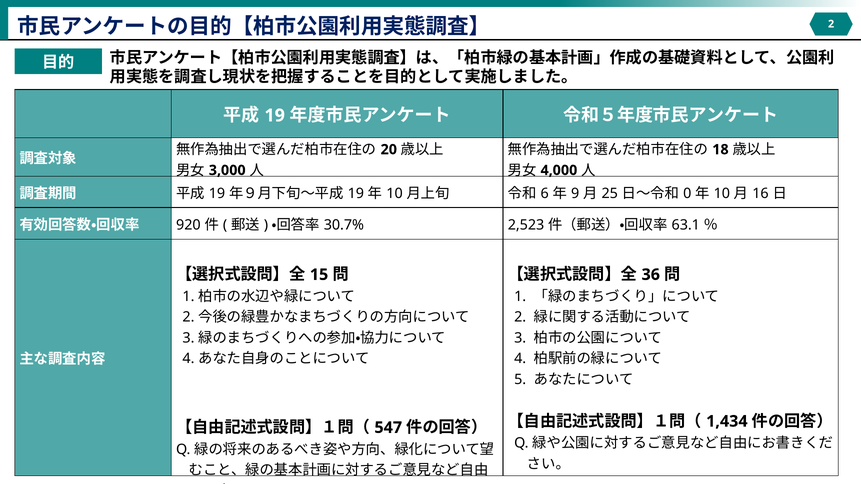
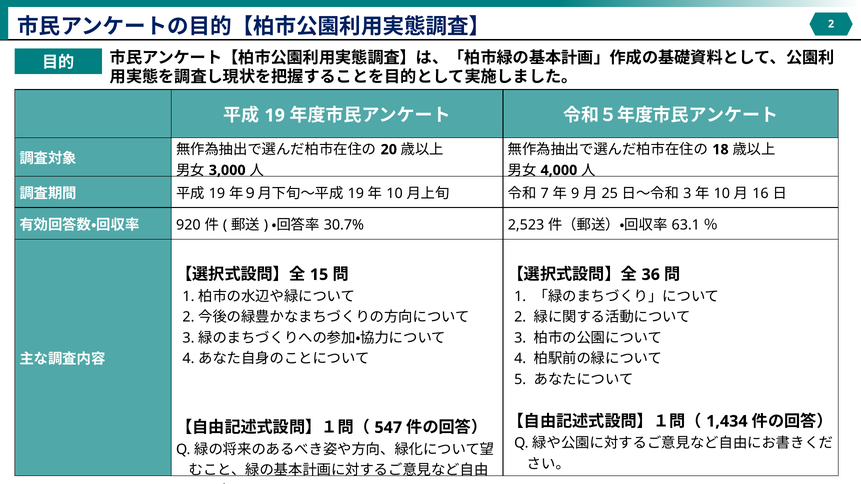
6: 6 -> 7 (545, 194)
0: 0 -> 3 (687, 194)
